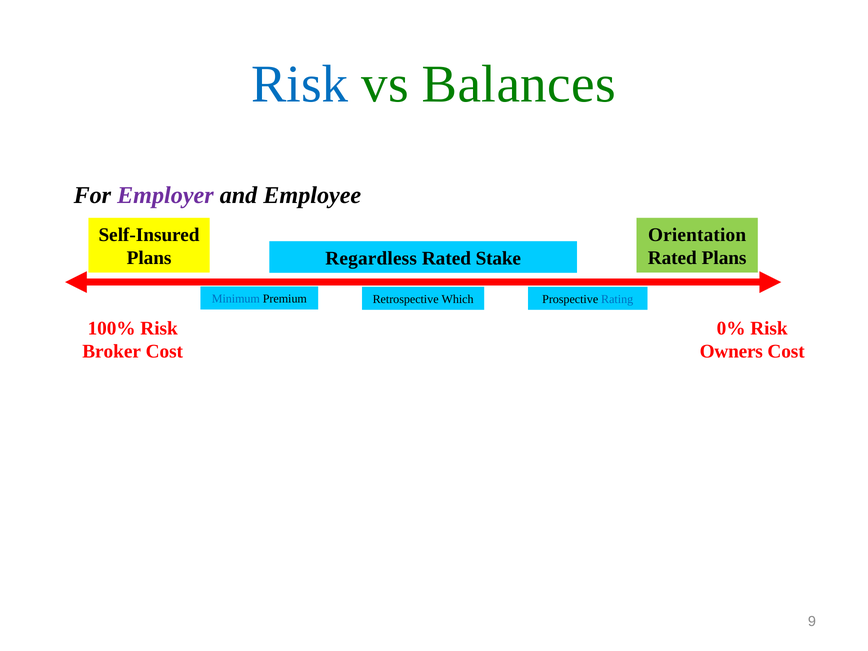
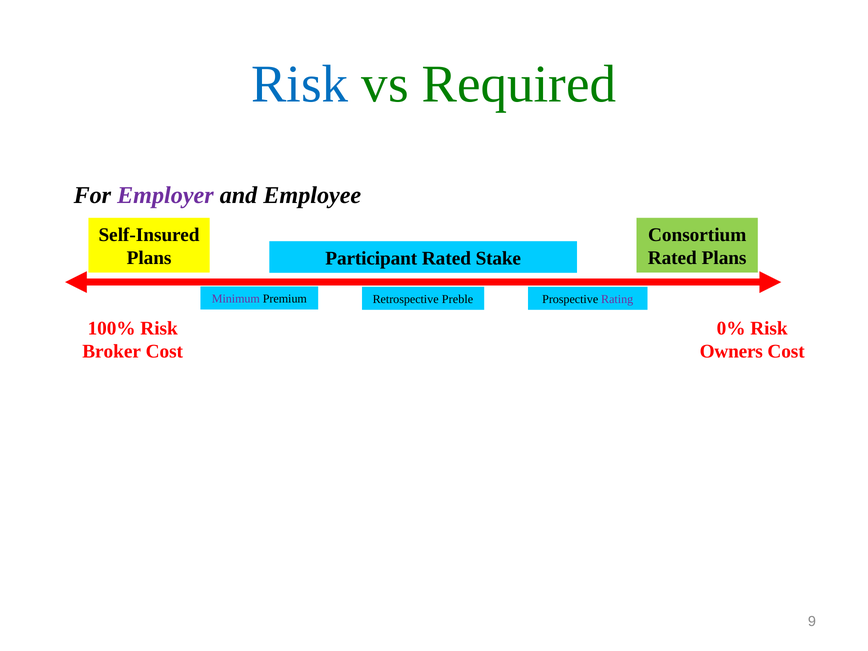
Balances: Balances -> Required (519, 84)
Orientation: Orientation -> Consortium (697, 235)
Regardless: Regardless -> Participant (371, 258)
Minimum colour: blue -> purple (236, 299)
Which: Which -> Preble (458, 299)
Rating colour: blue -> purple (617, 299)
